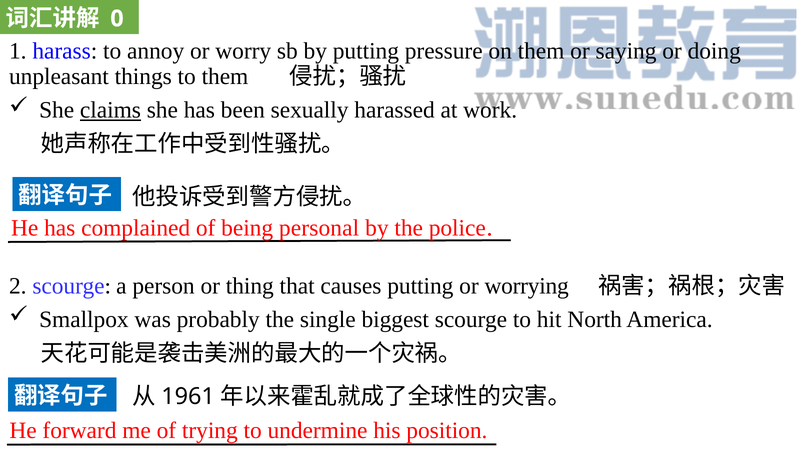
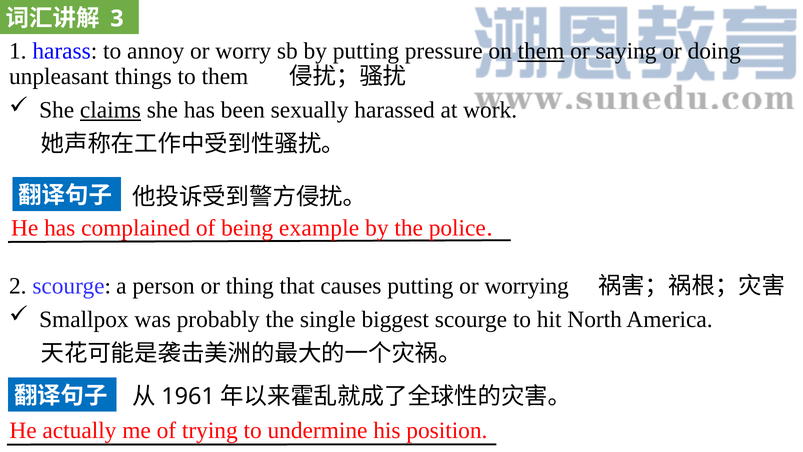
0: 0 -> 3 (117, 19)
them underline: none -> present (541, 51)
personal: personal -> example (319, 228)
forward: forward -> actually (79, 430)
